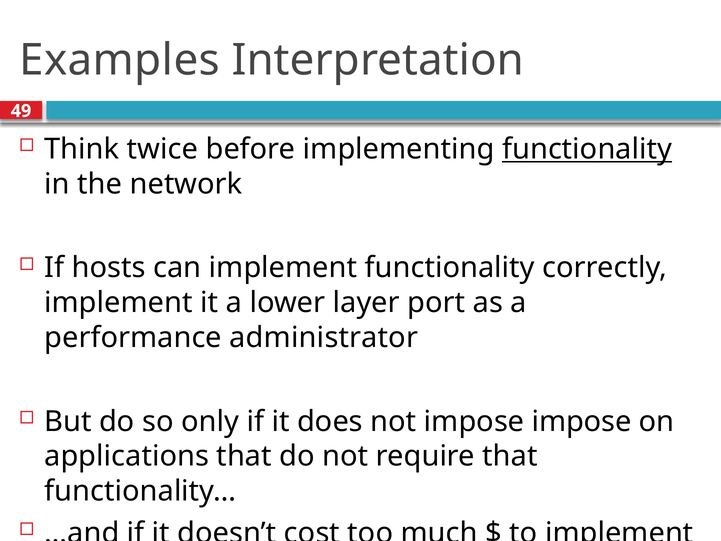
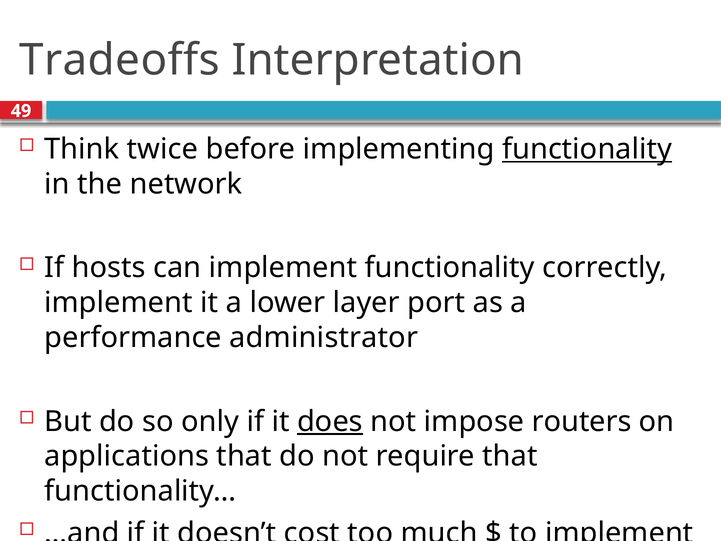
Examples: Examples -> Tradeoffs (120, 60)
does underline: none -> present (330, 421)
impose impose: impose -> routers (582, 421)
